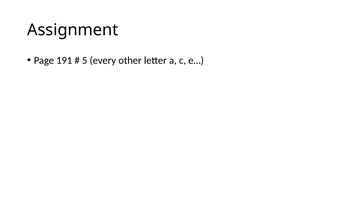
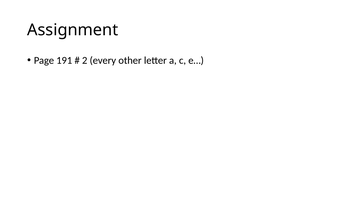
5: 5 -> 2 (85, 60)
